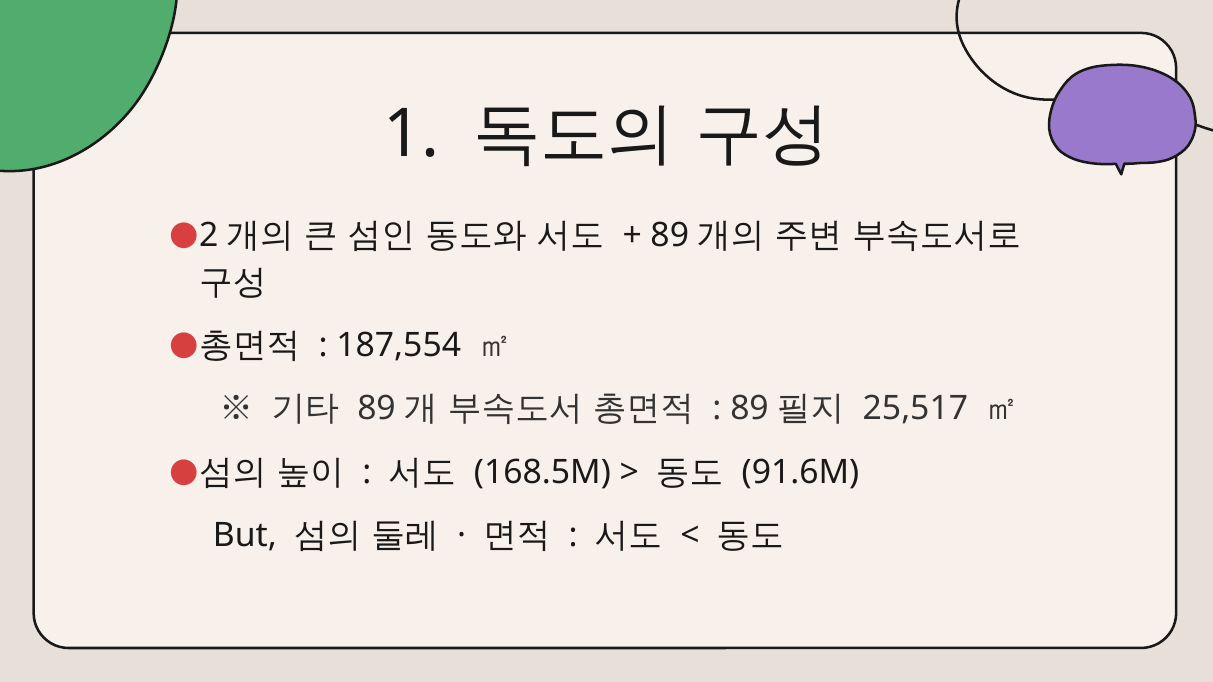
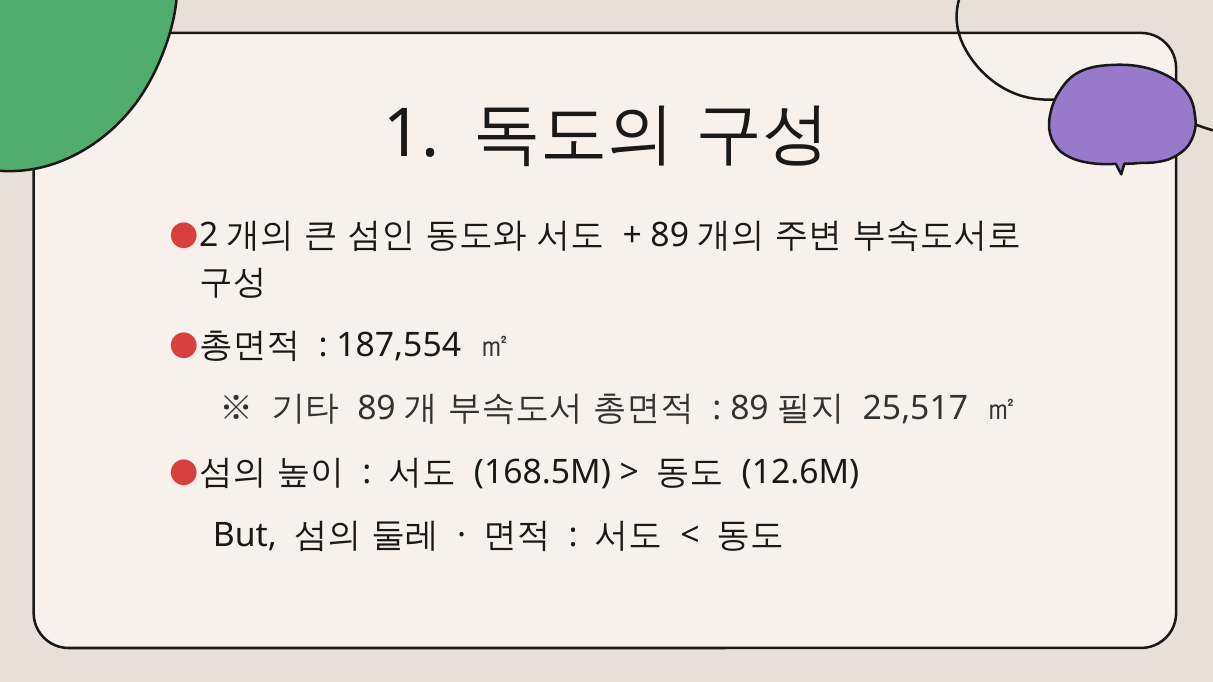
91.6M: 91.6M -> 12.6M (800, 472)
